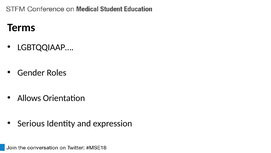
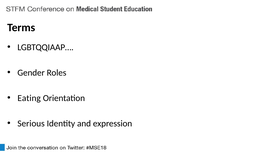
Allows: Allows -> Eating (29, 98)
